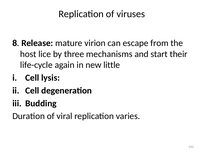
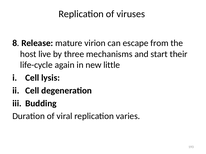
lice: lice -> live (45, 54)
